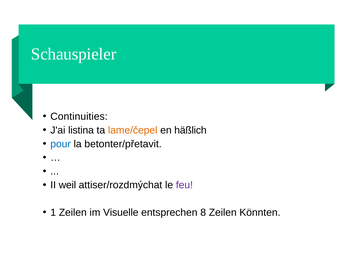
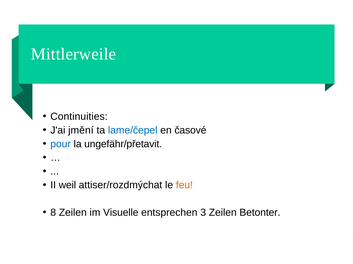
Schauspieler: Schauspieler -> Mittlerweile (74, 54)
listina: listina -> jmění (81, 131)
lame/čepel colour: orange -> blue (133, 131)
häßlich: häßlich -> časové (190, 131)
betonter/přetavit: betonter/přetavit -> ungefähr/přetavit (123, 144)
feu colour: purple -> orange (184, 186)
1: 1 -> 8 (53, 213)
8: 8 -> 3 (203, 213)
Könnten: Könnten -> Betonter (260, 213)
